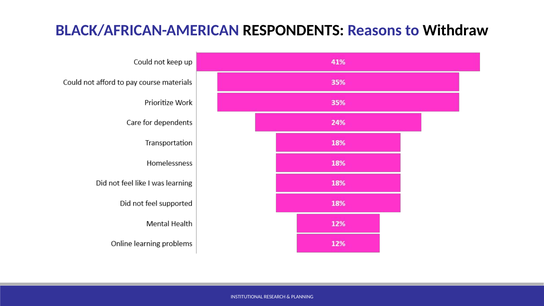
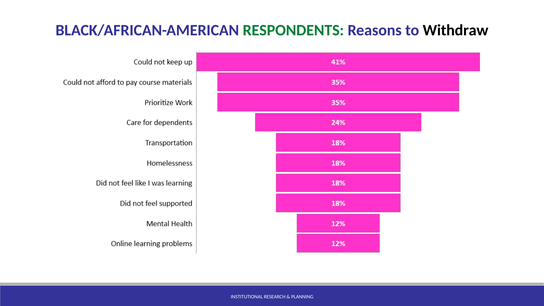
RESPONDENTS colour: black -> green (293, 30)
